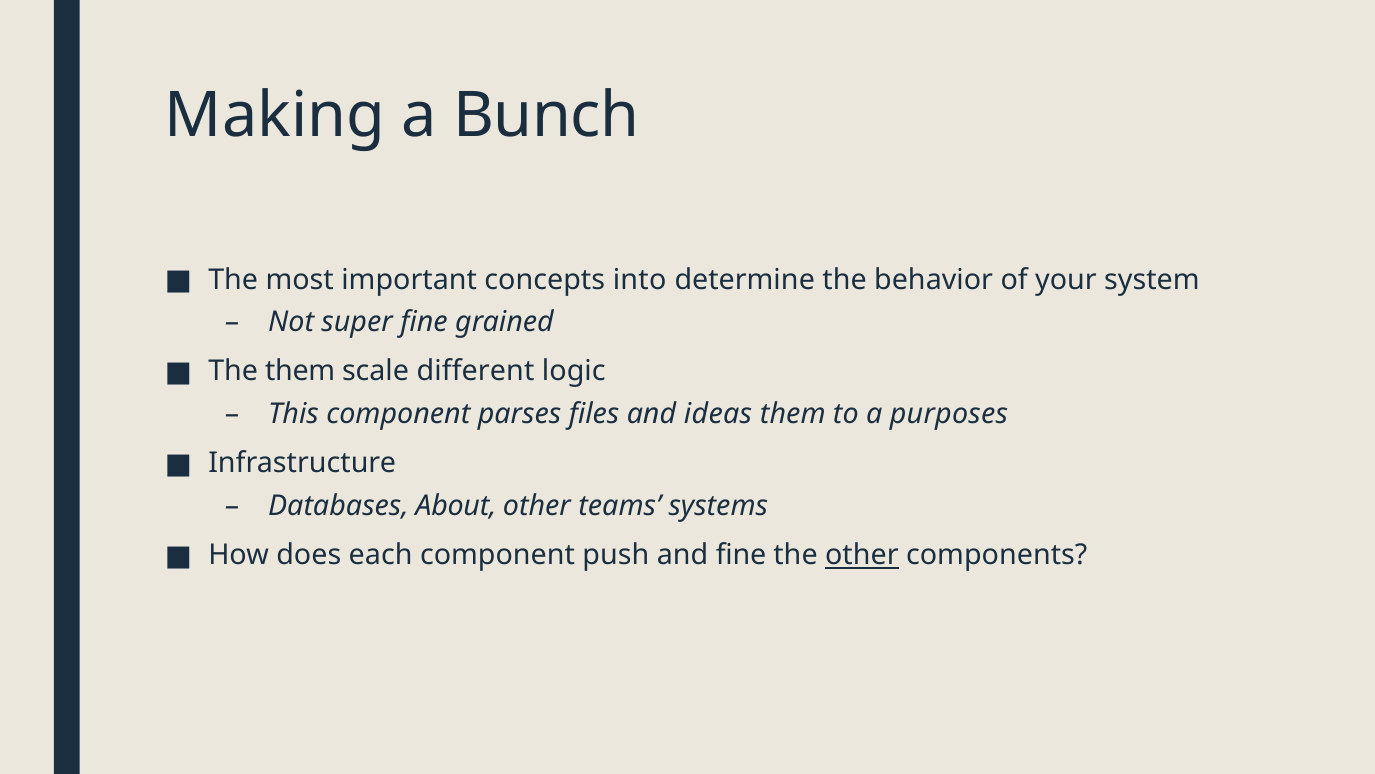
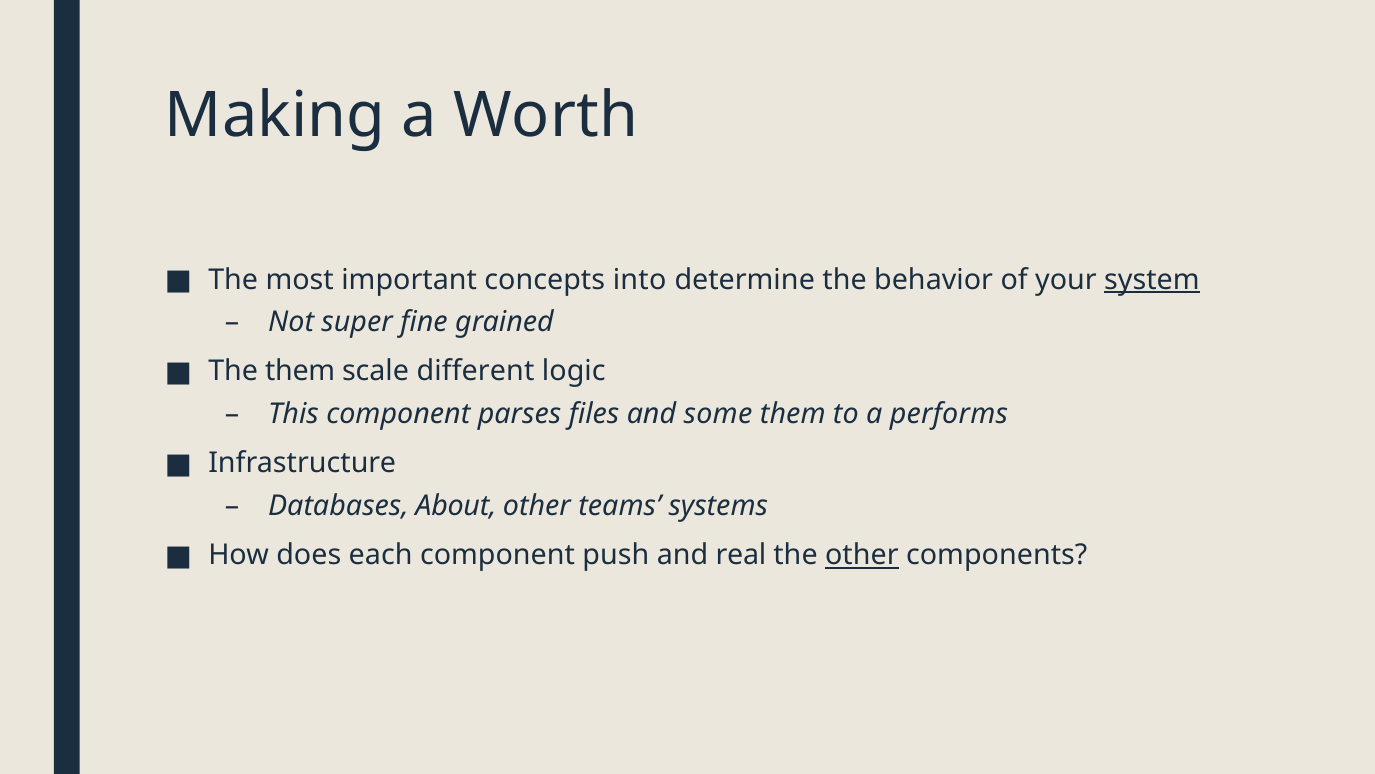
Bunch: Bunch -> Worth (546, 116)
system underline: none -> present (1152, 279)
ideas: ideas -> some (718, 414)
purposes: purposes -> performs (949, 414)
and fine: fine -> real (741, 555)
